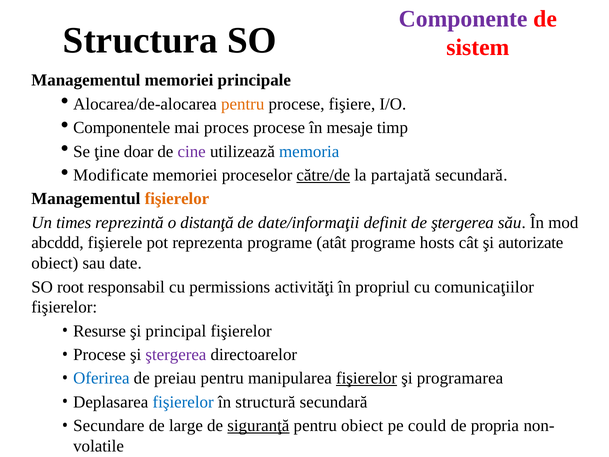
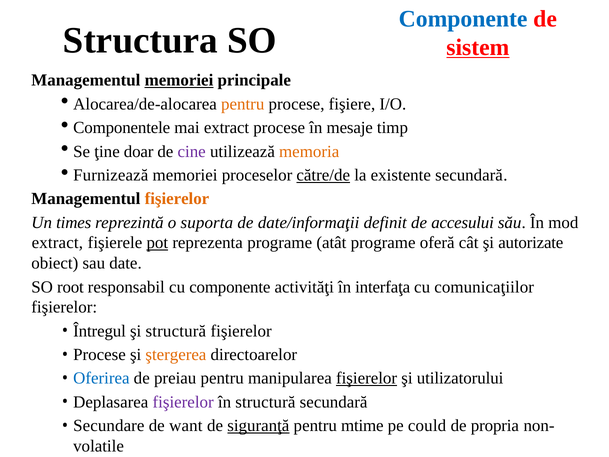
Componente colour: purple -> blue (463, 19)
sistem underline: none -> present (478, 47)
memoriei underline: none -> present (179, 80)
mai proces: proces -> extract (227, 128)
memoria colour: blue -> orange (309, 151)
Modificate: Modificate -> Furnizează (111, 175)
partajată: partajată -> existente (401, 175)
distanţă: distanţă -> suporta (207, 222)
de ştergerea: ştergerea -> accesului (463, 222)
abcddd: abcddd -> extract (57, 243)
pot underline: none -> present (157, 243)
hosts: hosts -> oferă (437, 243)
cu permissions: permissions -> componente (230, 287)
propriul: propriul -> interfaţa (383, 287)
Resurse: Resurse -> Întregul (100, 331)
şi principal: principal -> structură (176, 331)
ştergerea colour: purple -> orange (176, 354)
programarea: programarea -> utilizatorului (460, 378)
fişierelor colour: blue -> purple (183, 402)
large: large -> want (186, 426)
pentru obiect: obiect -> mtime (362, 426)
